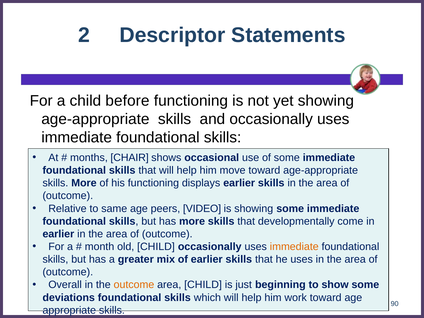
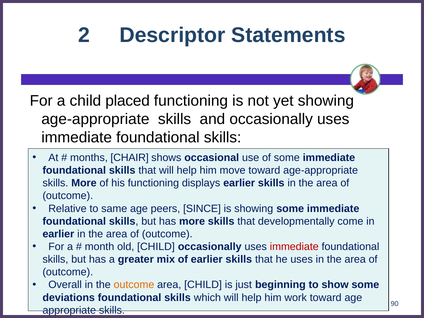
before: before -> placed (128, 101)
VIDEO: VIDEO -> SINCE (202, 209)
immediate colour: orange -> red (294, 247)
